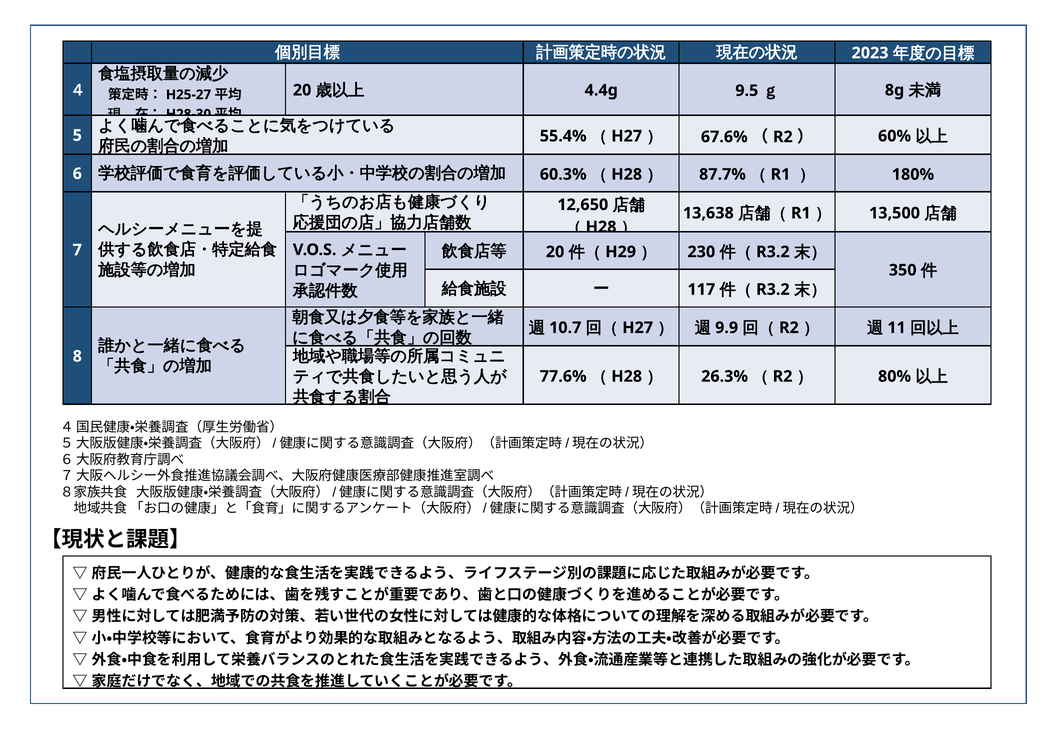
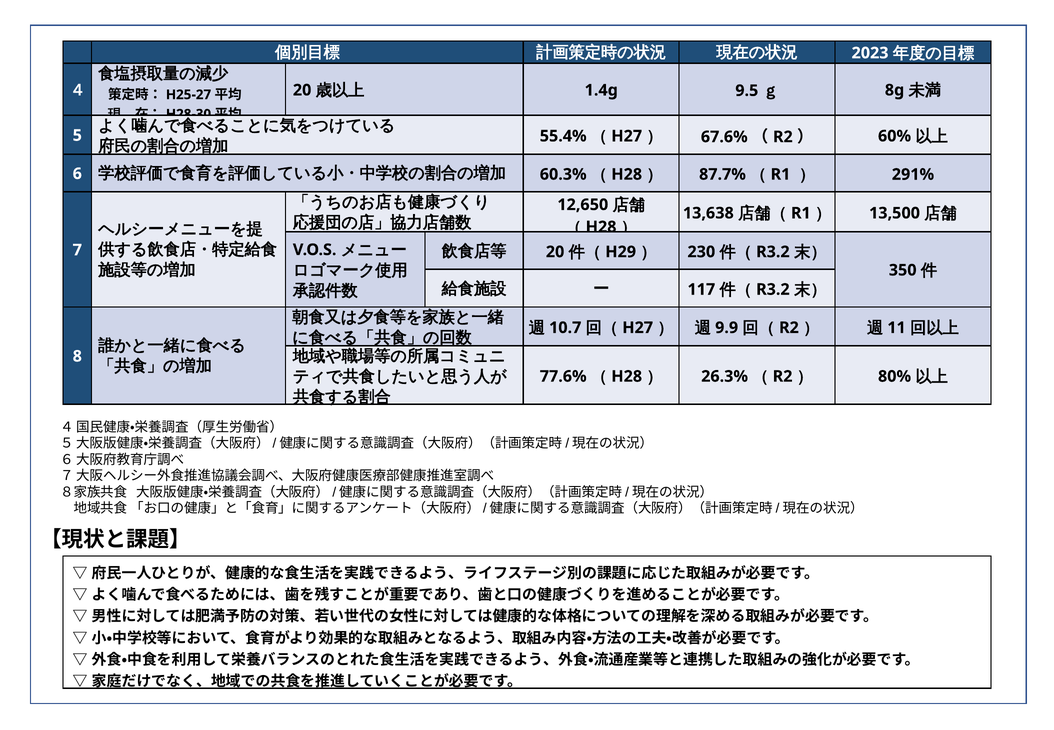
4.4g: 4.4g -> 1.4g (601, 90)
180%: 180% -> 291% (913, 174)
